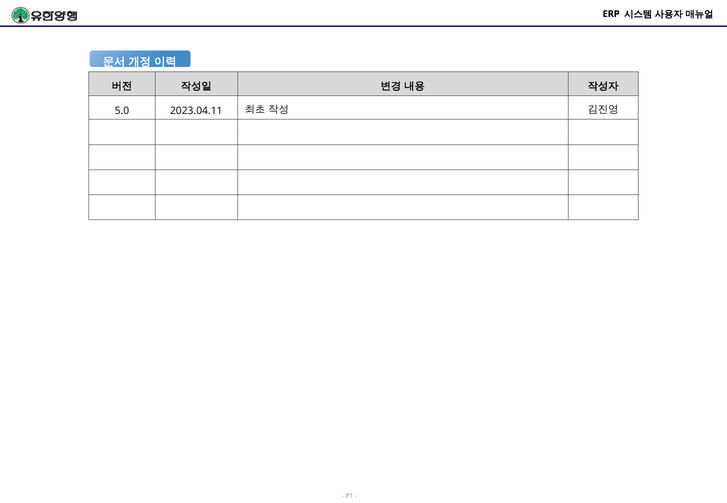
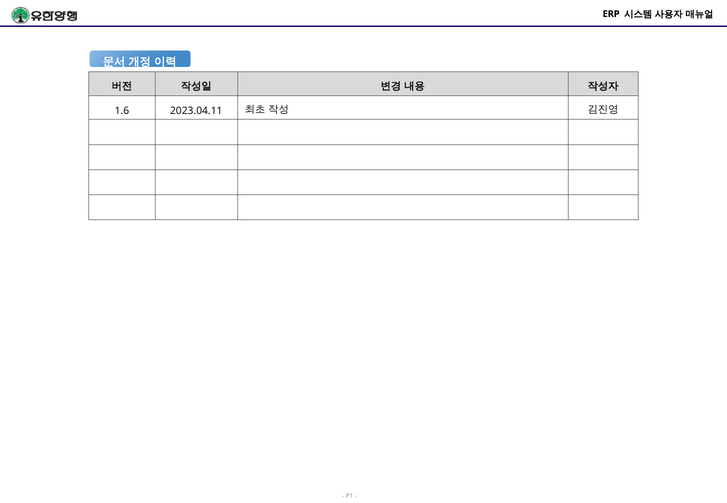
5.0: 5.0 -> 1.6 (122, 111)
